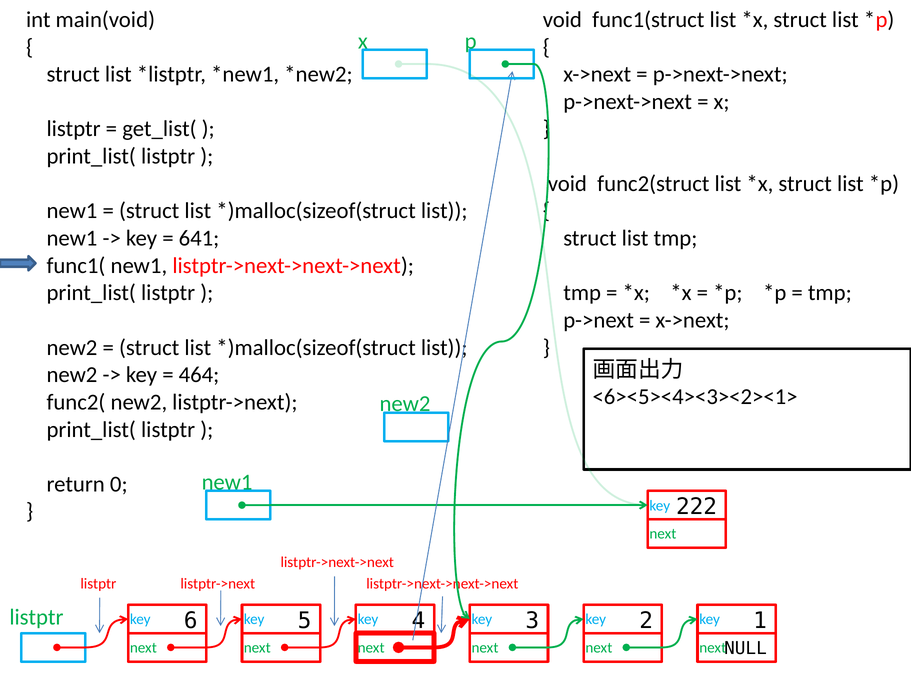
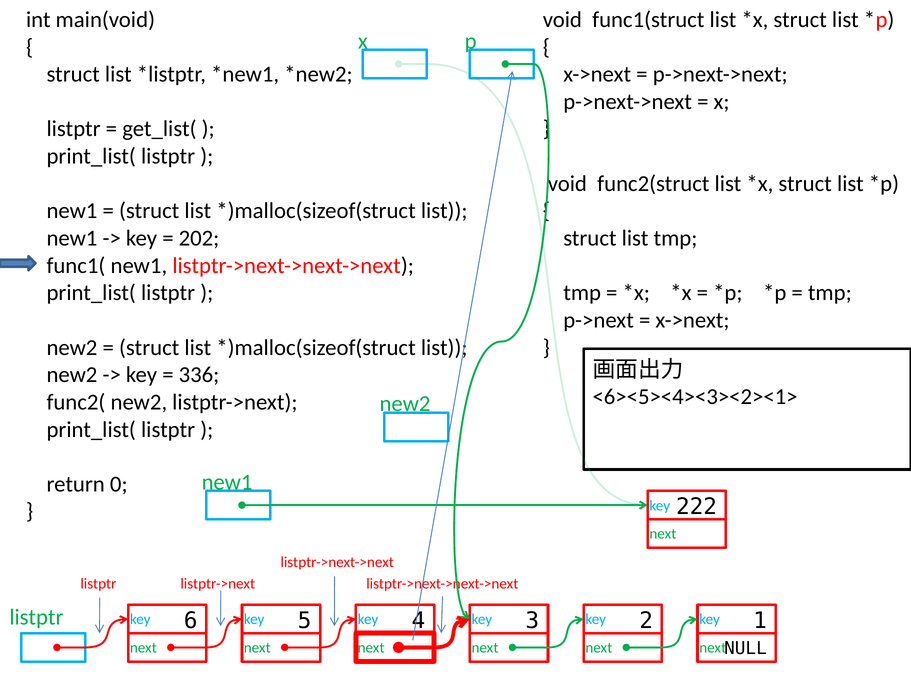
641: 641 -> 202 (199, 238)
464: 464 -> 336 (199, 375)
